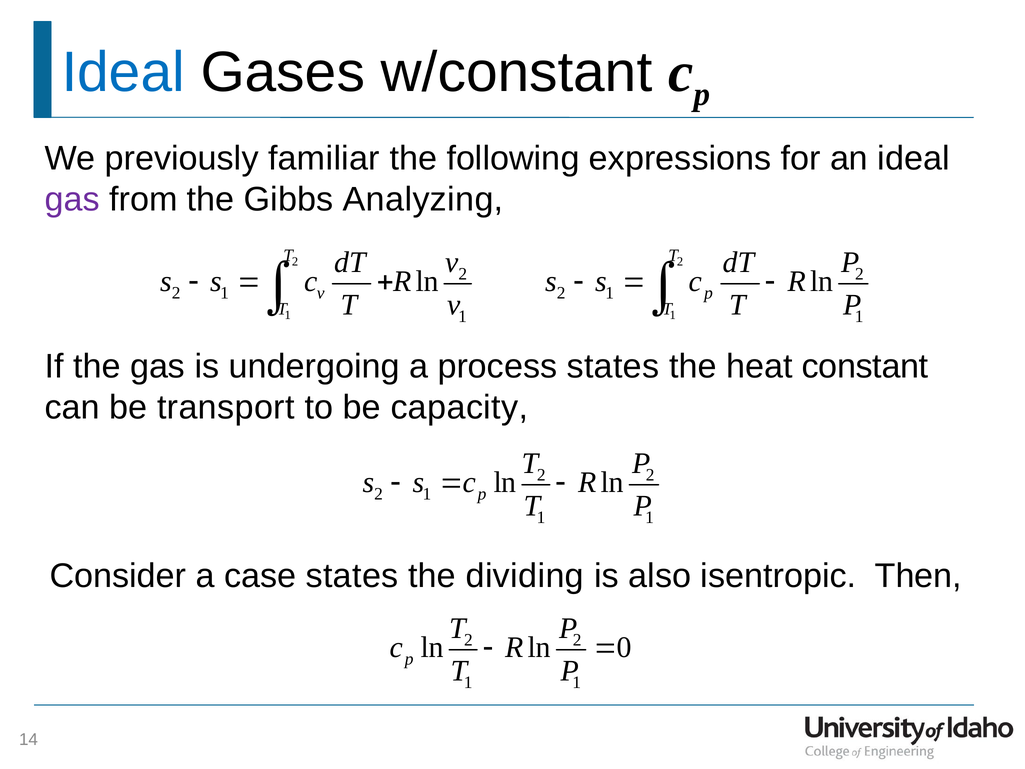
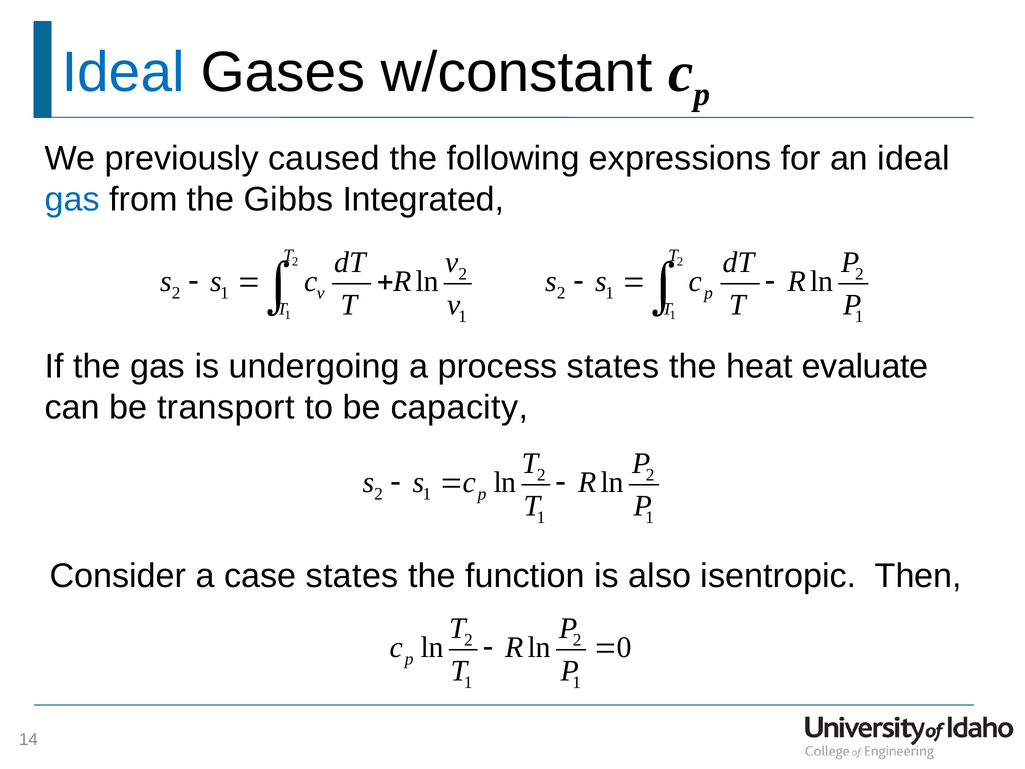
familiar: familiar -> caused (324, 158)
gas colour: purple -> blue (72, 199)
Analyzing: Analyzing -> Integrated (423, 199)
constant: constant -> evaluate (865, 366)
dividing: dividing -> function (525, 576)
